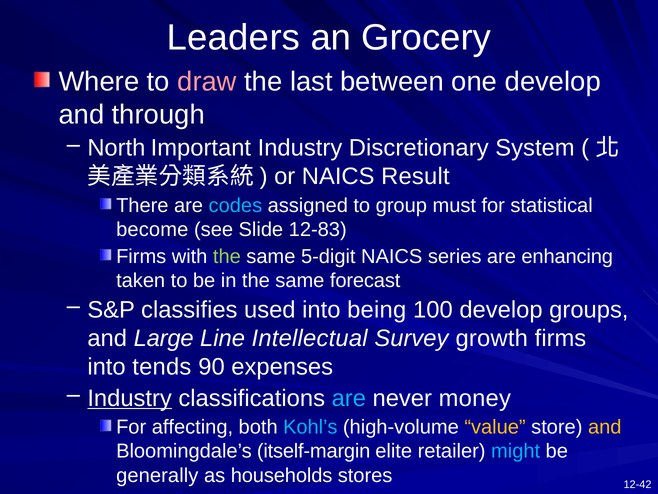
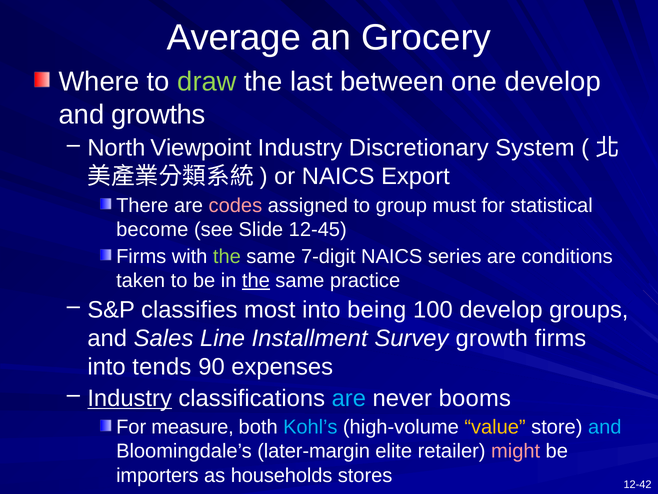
Leaders: Leaders -> Average (234, 38)
draw colour: pink -> light green (207, 82)
through: through -> growths (159, 115)
Important: Important -> Viewpoint (201, 148)
Result: Result -> Export (415, 176)
codes colour: light blue -> pink (235, 205)
12-83: 12-83 -> 12-45 (318, 229)
5-digit: 5-digit -> 7-digit (328, 256)
enhancing: enhancing -> conditions (567, 256)
the underline: none -> present (256, 280)
forecast: forecast -> practice (365, 280)
used: used -> most (270, 310)
Large: Large -> Sales (164, 338)
Intellectual: Intellectual -> Installment (310, 338)
money: money -> booms (475, 398)
affecting: affecting -> measure (193, 427)
and colour: yellow -> light blue (605, 427)
itself-margin: itself-margin -> later-margin (314, 451)
might colour: light blue -> pink (516, 451)
generally: generally -> importers (157, 475)
